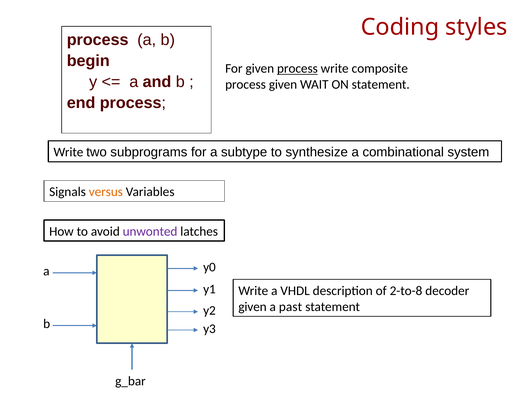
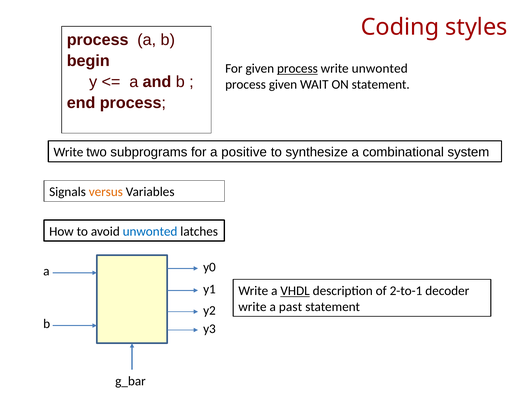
write composite: composite -> unwonted (380, 69)
subtype: subtype -> positive (244, 152)
unwonted colour: purple -> blue (150, 231)
VHDL underline: none -> present (295, 291)
2-to-8: 2-to-8 -> 2-to-1 (406, 291)
given: given -> write (252, 307)
